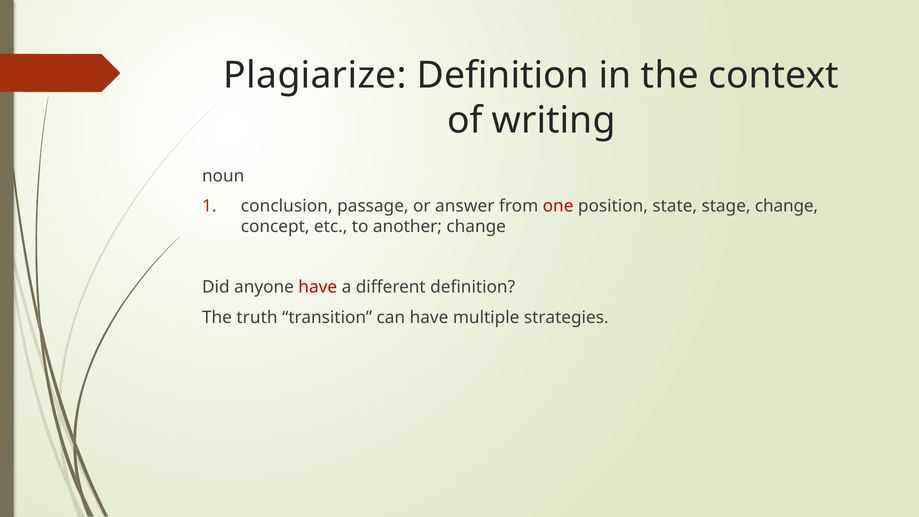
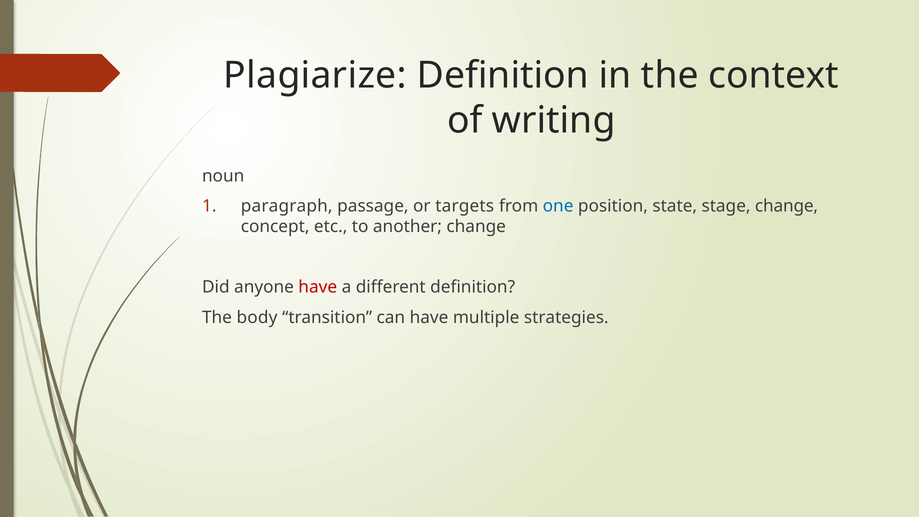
conclusion: conclusion -> paragraph (287, 206)
answer: answer -> targets (465, 206)
one colour: red -> blue (558, 206)
truth: truth -> body (257, 318)
